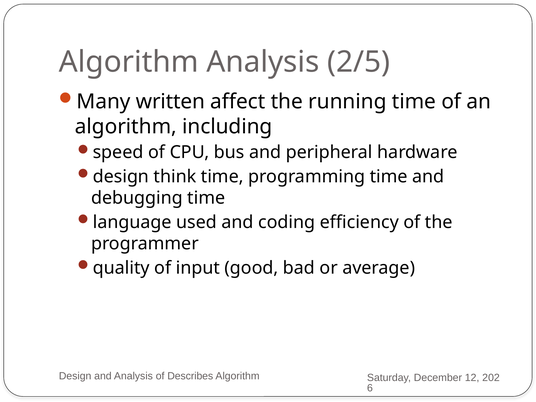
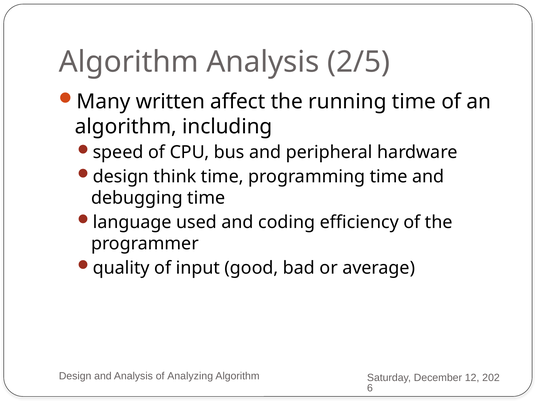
Describes: Describes -> Analyzing (190, 376)
